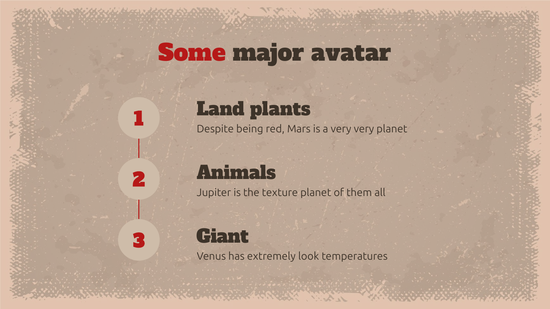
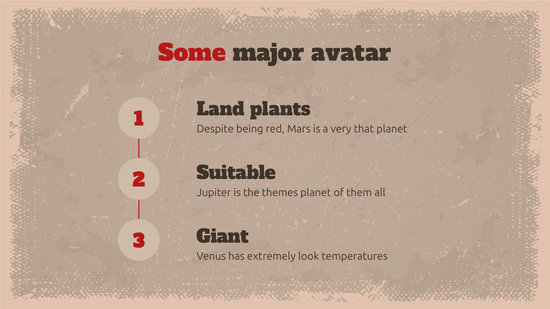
very very: very -> that (364, 129)
Animals: Animals -> Suitable (236, 173)
texture: texture -> themes (280, 193)
